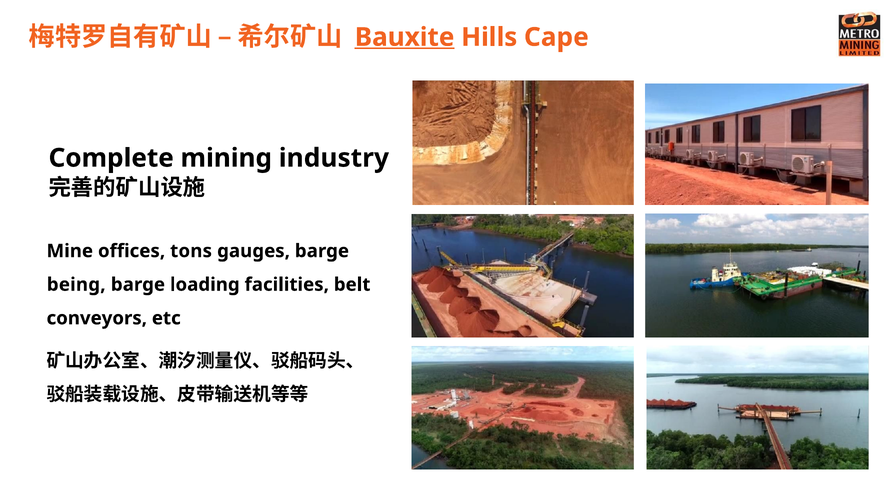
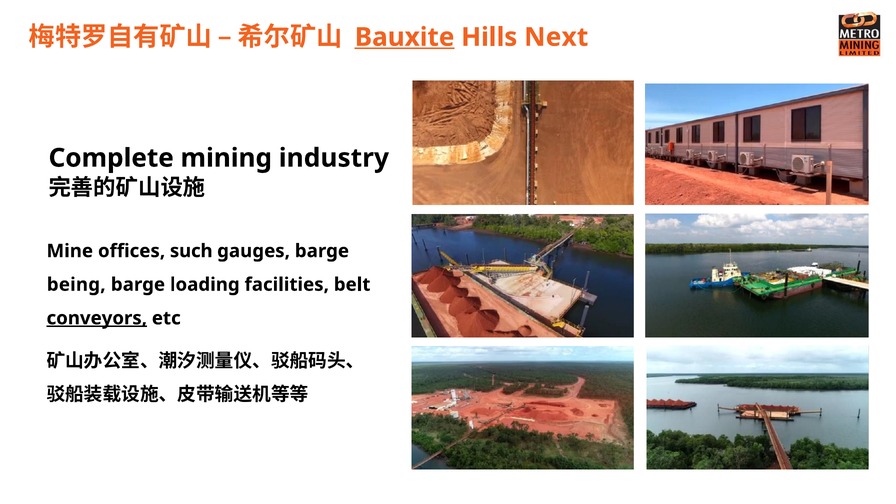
Cape: Cape -> Next (556, 37)
tons: tons -> such (191, 251)
conveyors underline: none -> present (97, 318)
